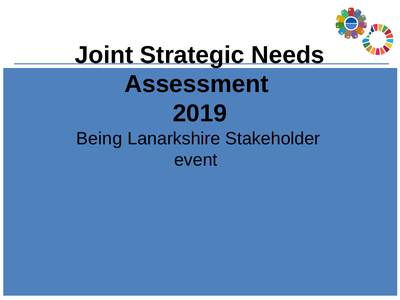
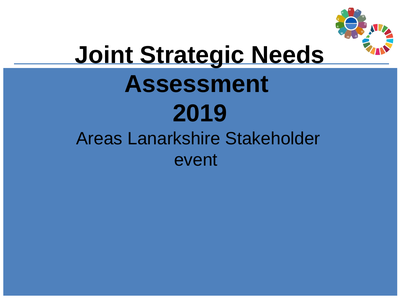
Being: Being -> Areas (99, 139)
